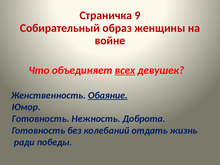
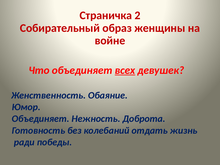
9: 9 -> 2 (137, 15)
Обаяние underline: present -> none (108, 95)
Готовность: Готовность -> Объединяет (41, 119)
